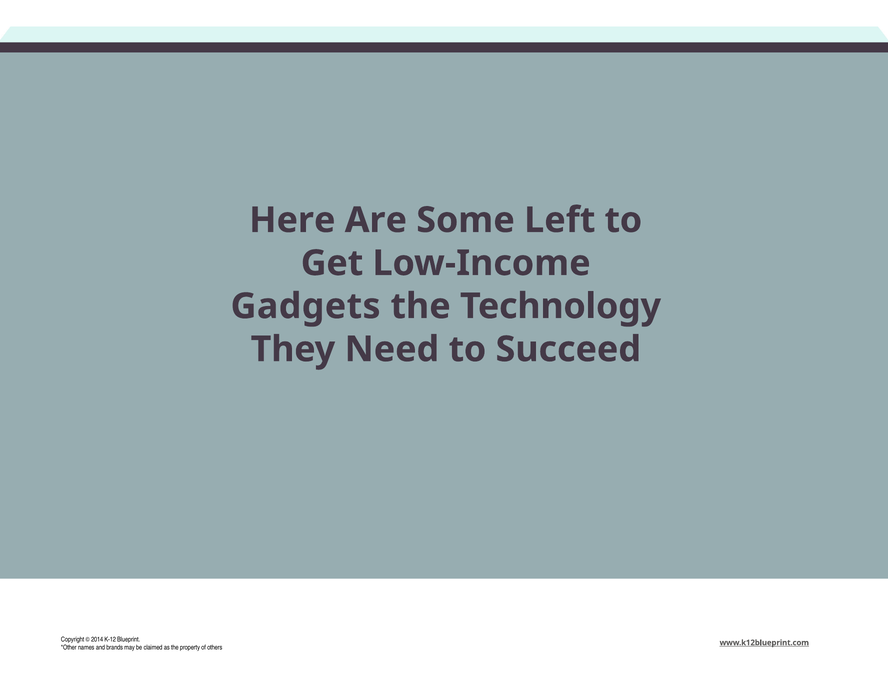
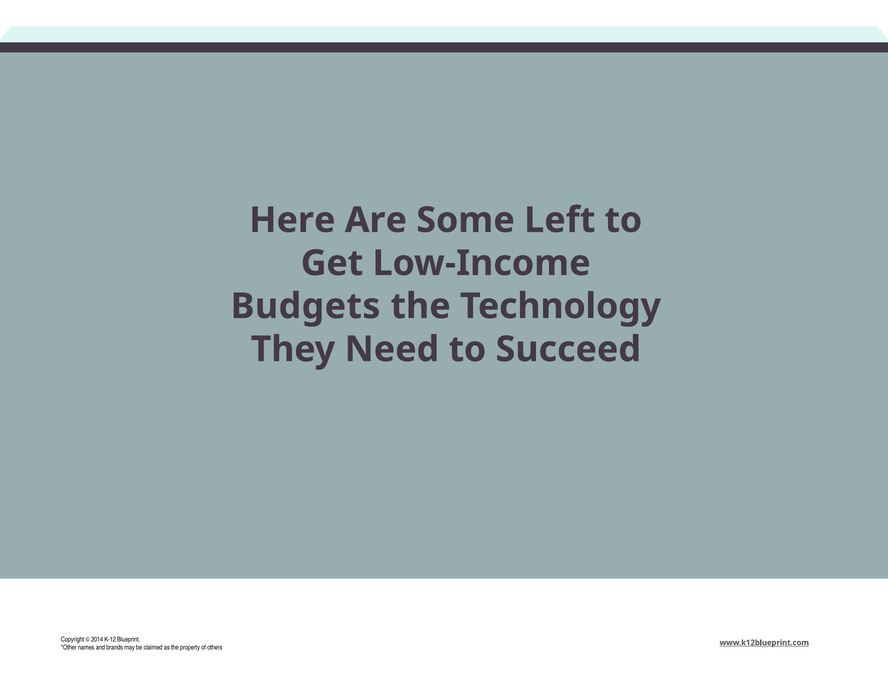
Gadgets: Gadgets -> Budgets (306, 306)
